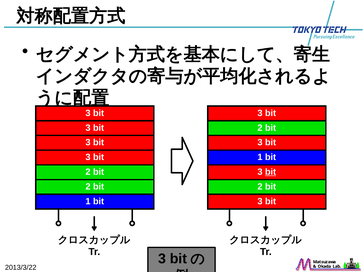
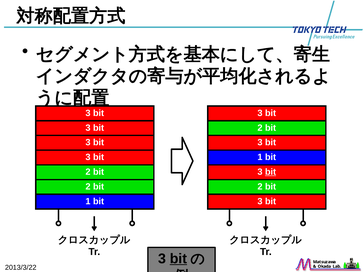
bit underline: none -> present (178, 259)
